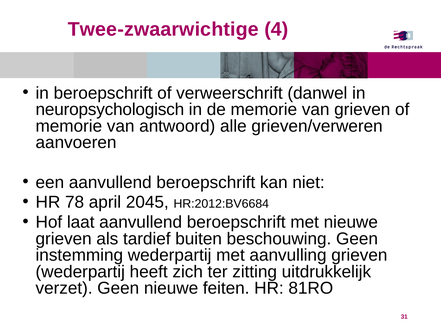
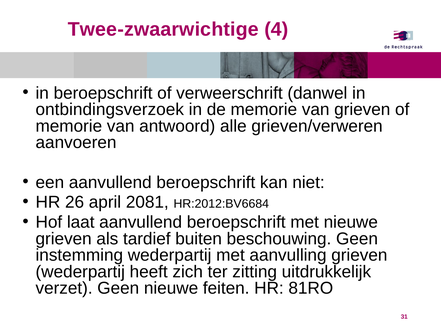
neuropsychologisch: neuropsychologisch -> ontbindingsverzoek (110, 109)
78: 78 -> 26 (75, 202)
2045: 2045 -> 2081 (147, 202)
